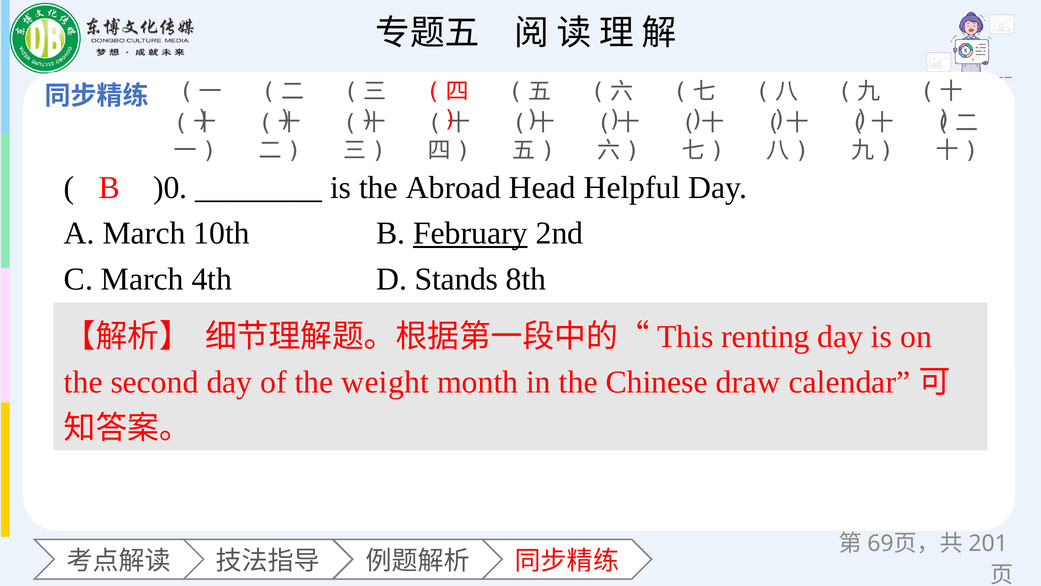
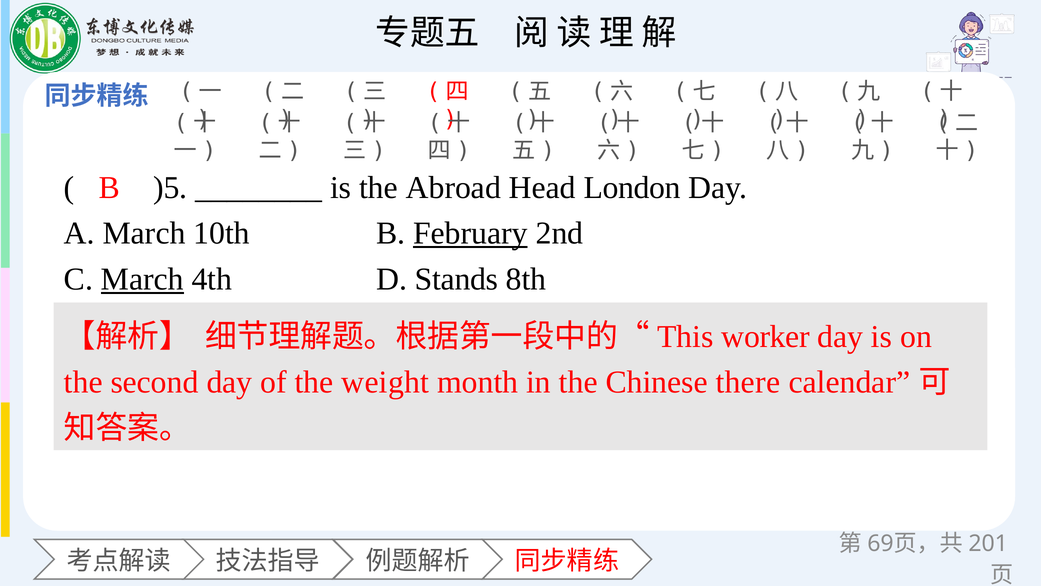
)0: )0 -> )5 (170, 187)
Helpful: Helpful -> London (632, 187)
March underline: none -> present (142, 279)
renting: renting -> worker (766, 336)
draw: draw -> there (748, 382)
